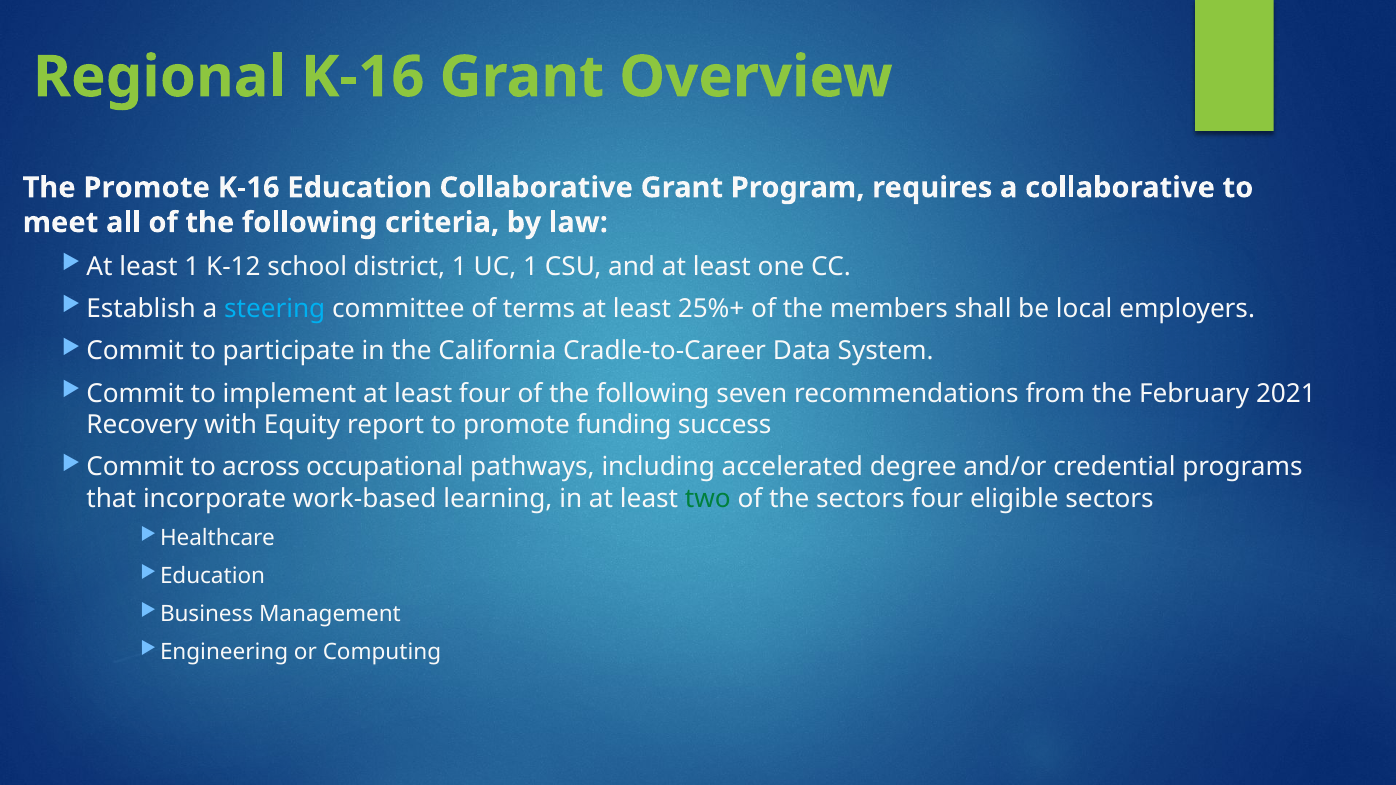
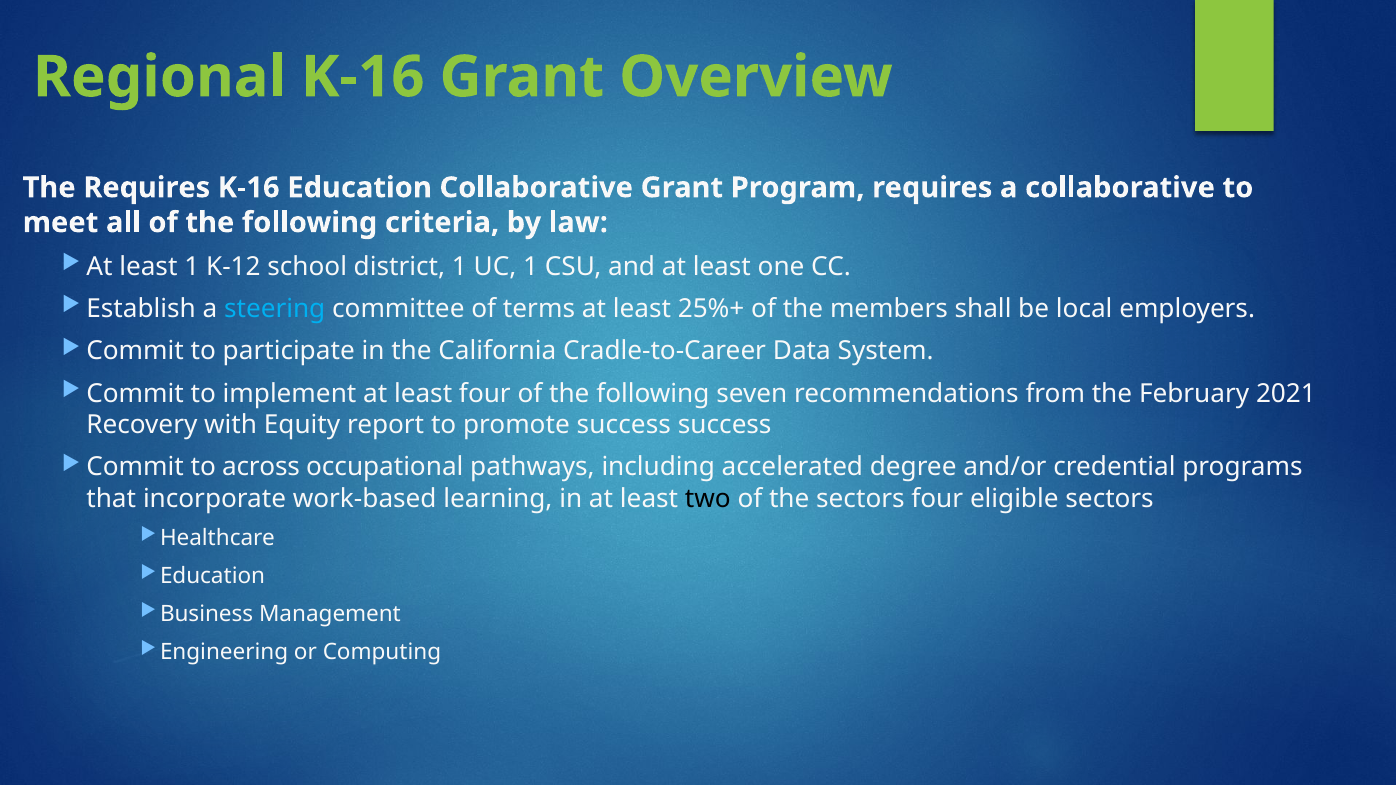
The Promote: Promote -> Requires (147, 188)
promote funding: funding -> success (624, 425)
two colour: green -> black (708, 499)
